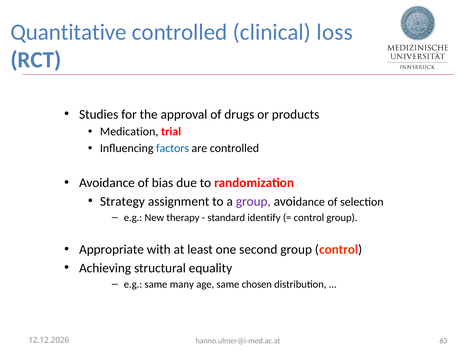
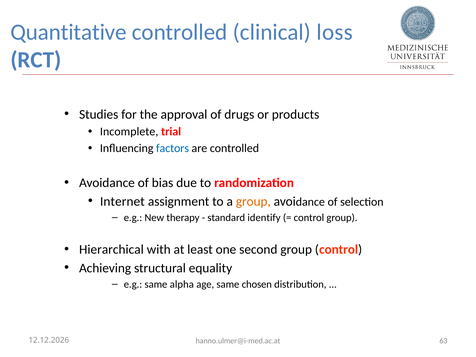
Medication: Medication -> Incomplete (129, 132)
Strategy: Strategy -> Internet (122, 201)
group colour: purple -> orange (253, 201)
Appropriate: Appropriate -> Hierarchical (111, 250)
many: many -> alpha (182, 284)
